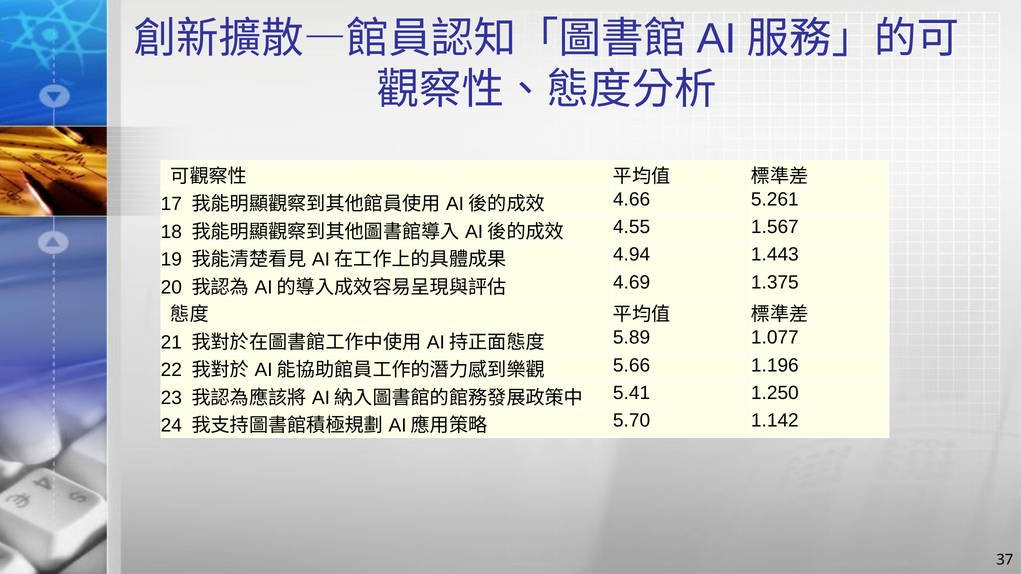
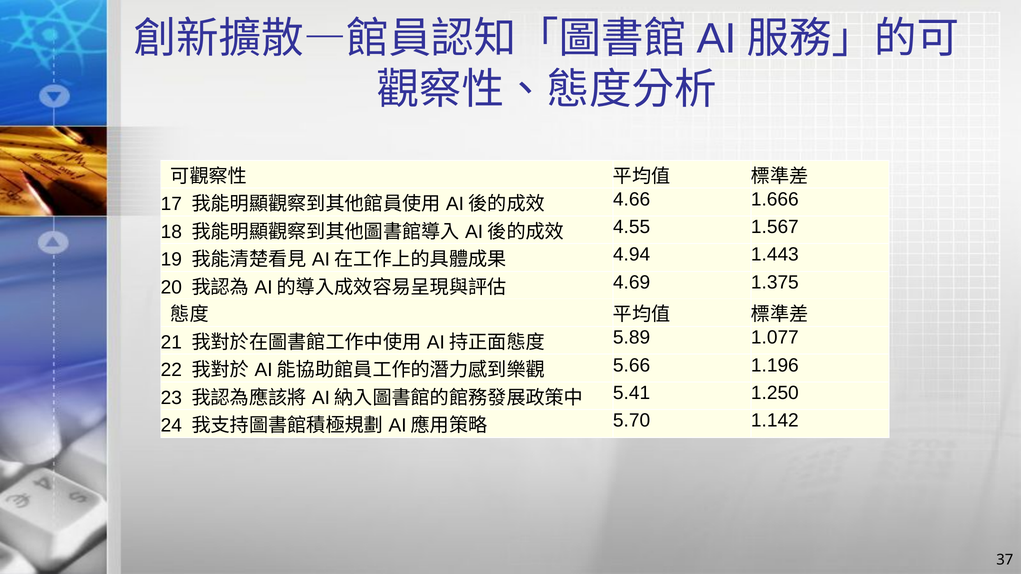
5.261: 5.261 -> 1.666 (775, 199)
